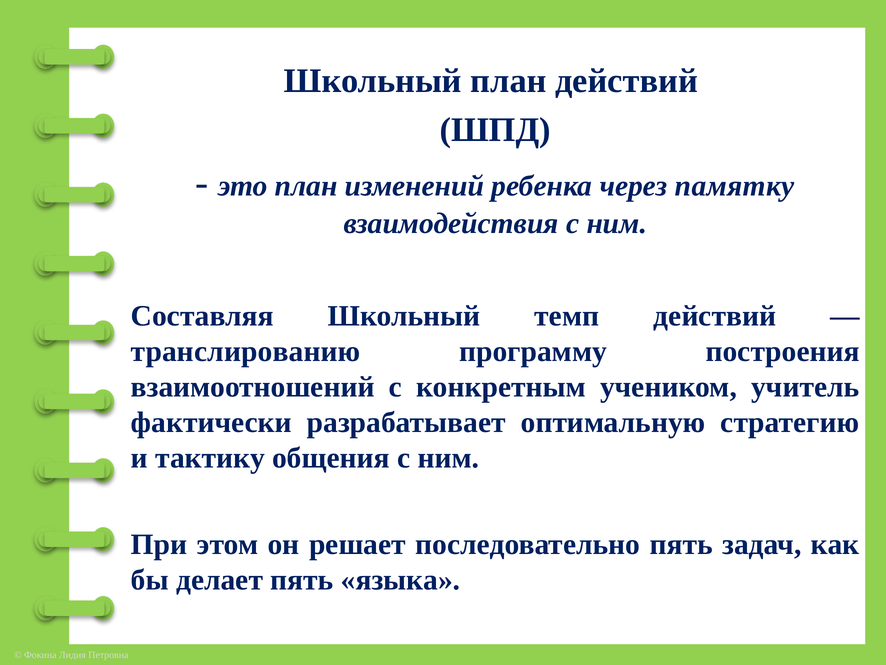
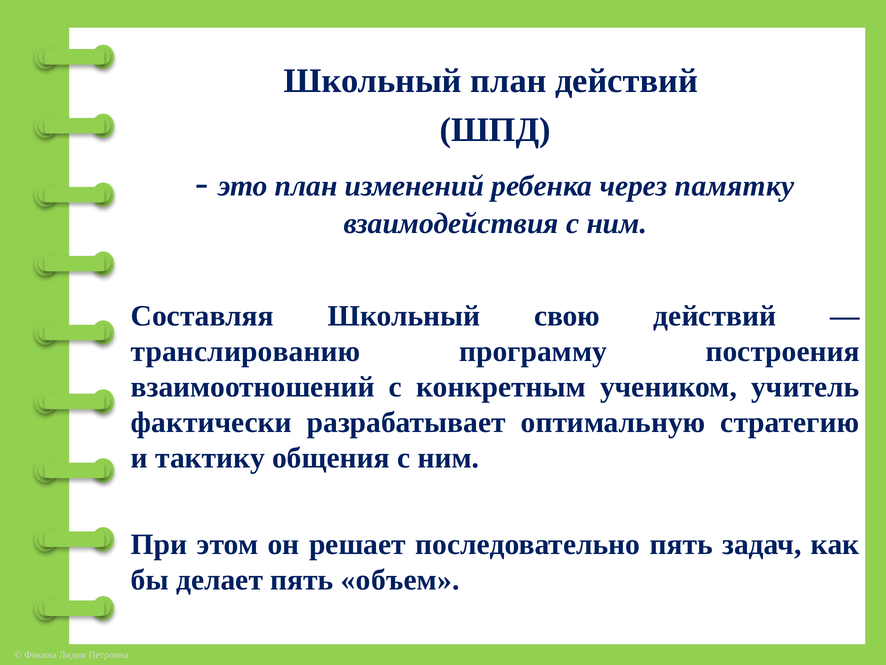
темп: темп -> свою (567, 316)
языка: языка -> объем (400, 580)
